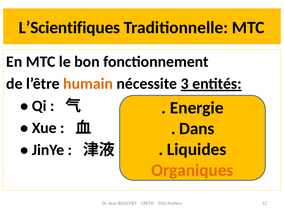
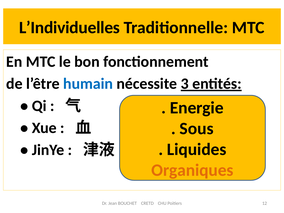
L’Scientifiques: L’Scientifiques -> L’Individuelles (69, 27)
humain colour: orange -> blue (88, 84)
Dans: Dans -> Sous (197, 129)
